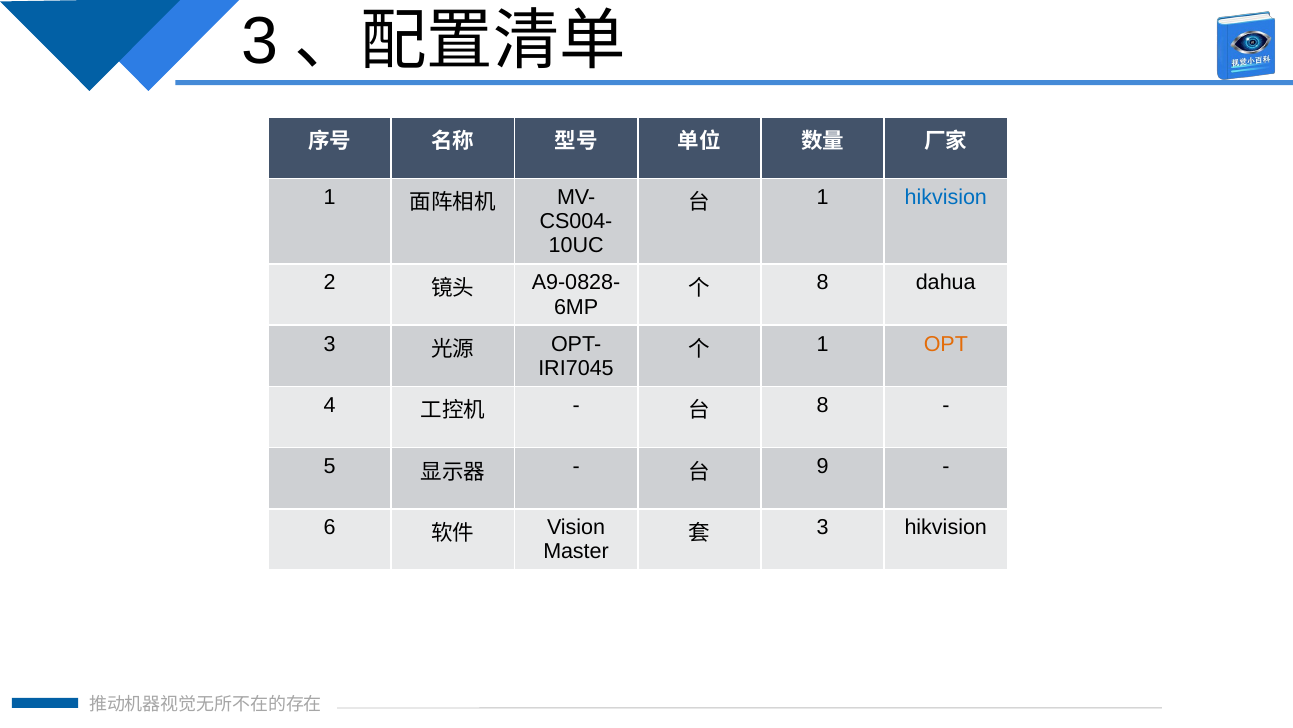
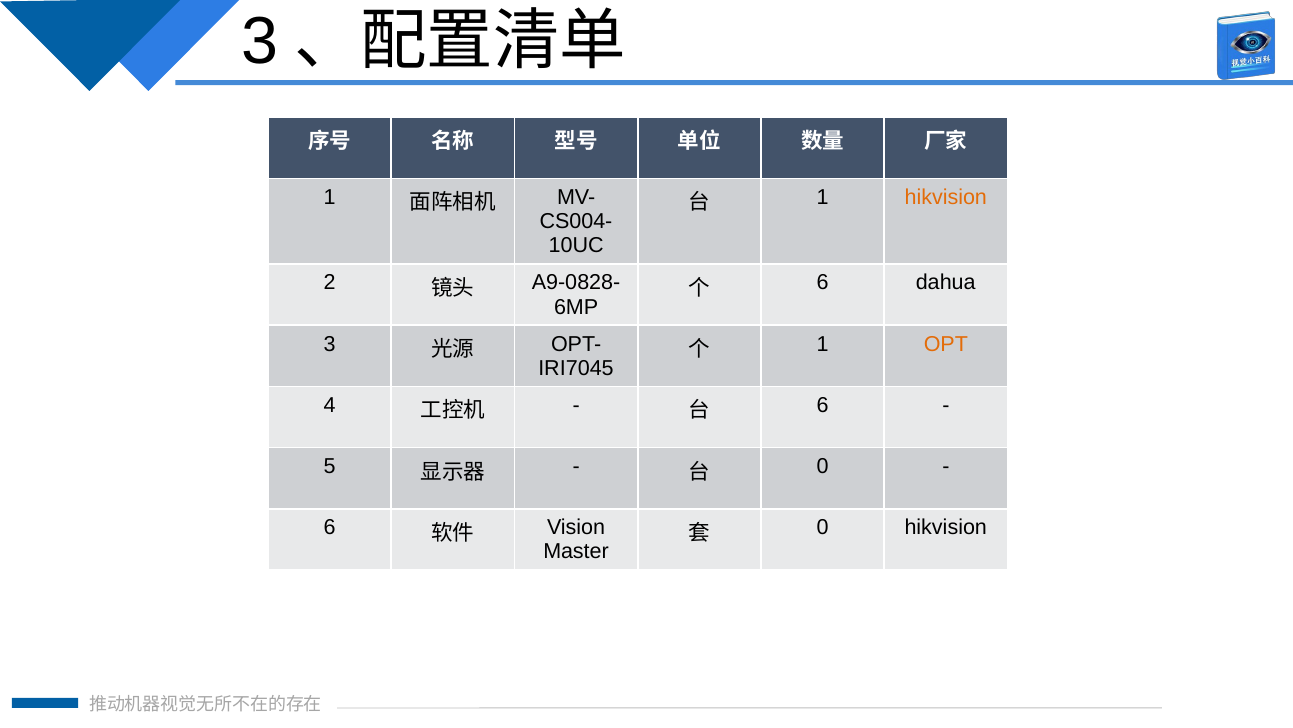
hikvision colour: blue -> orange (946, 197)
8: 8 -> 6 (823, 283)
8: 8 -> 6 (823, 405)
9: 9 -> 0 (823, 466)
3: 3 -> 0 (823, 527)
